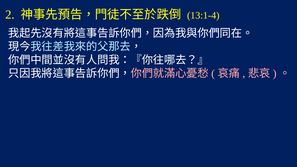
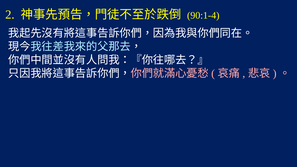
13:1-4: 13:1-4 -> 90:1-4 (203, 15)
